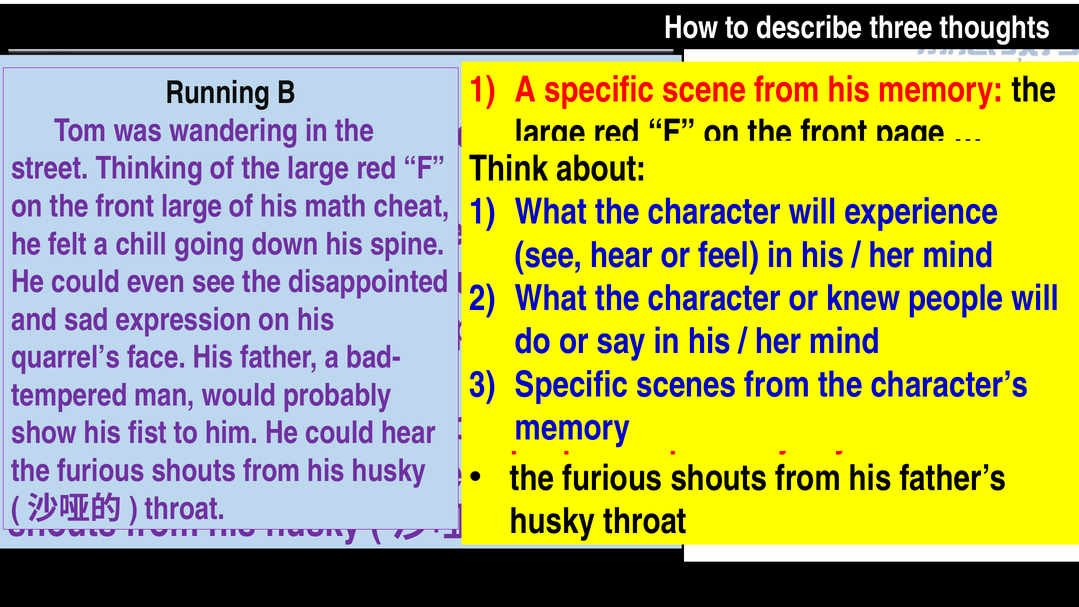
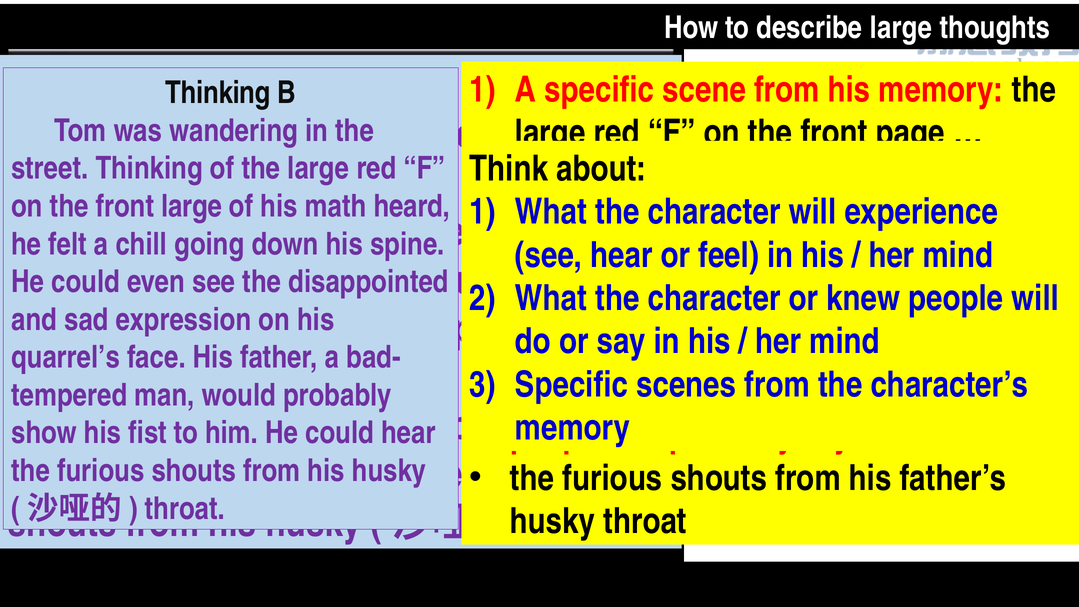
describe three: three -> large (901, 28)
Running: Running -> Thinking (218, 93)
cheat: cheat -> heard (412, 206)
